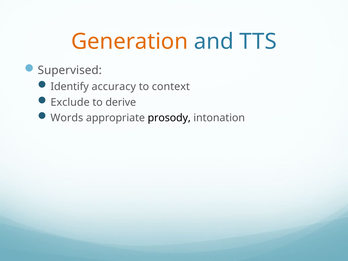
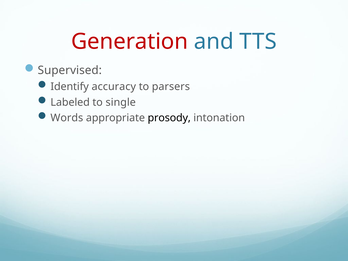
Generation colour: orange -> red (130, 41)
context: context -> parsers (171, 87)
Exclude: Exclude -> Labeled (70, 102)
derive: derive -> single (121, 102)
